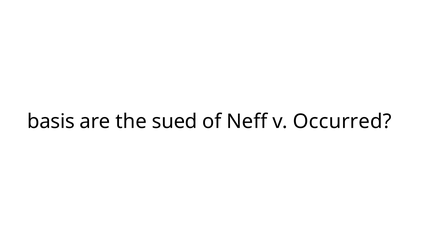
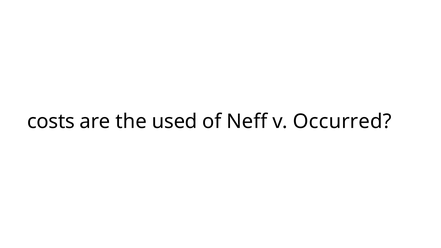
basis: basis -> costs (51, 122)
sued: sued -> used (175, 122)
